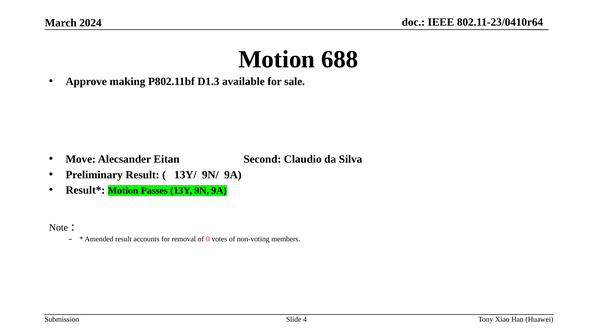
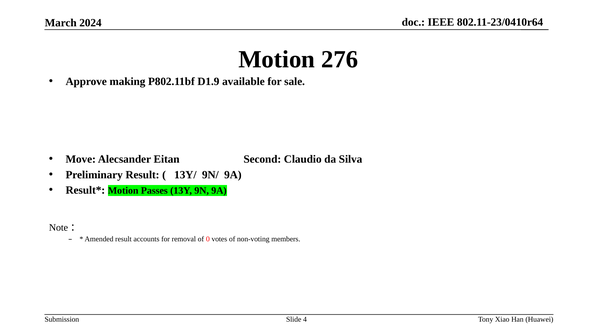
688: 688 -> 276 (340, 60)
D1.3: D1.3 -> D1.9 (208, 82)
